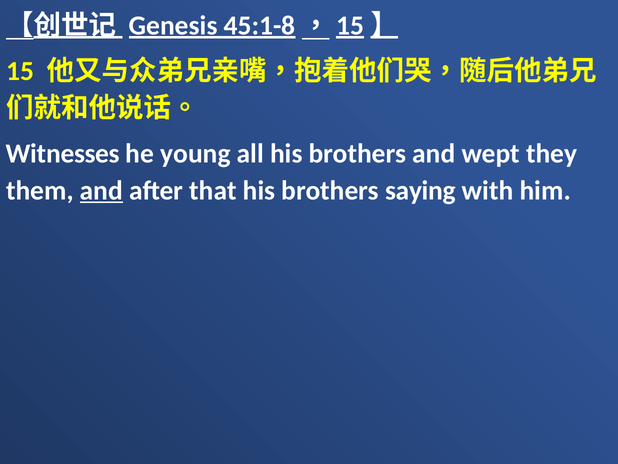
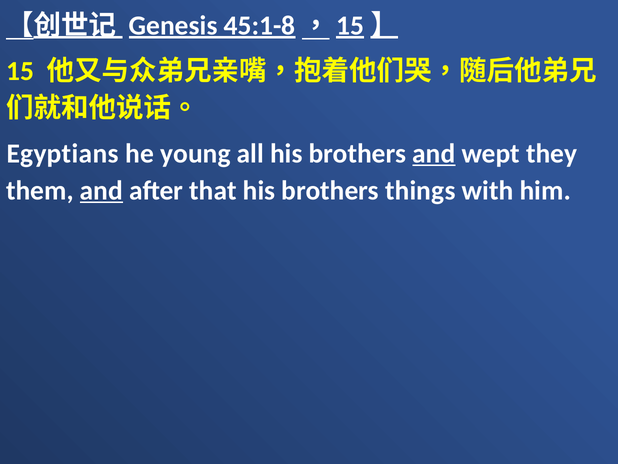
Witnesses: Witnesses -> Egyptians (63, 153)
and underline: none -> present (434, 153)
saying: saying -> things (420, 190)
